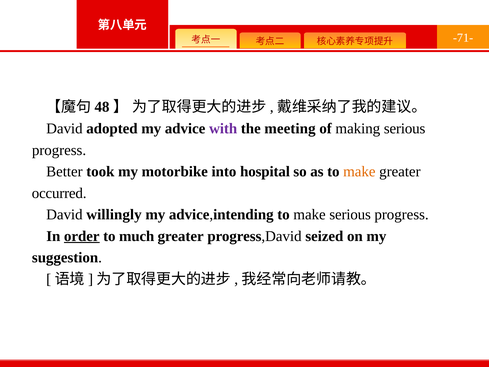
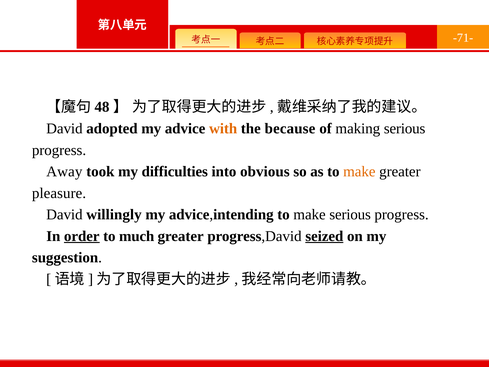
with colour: purple -> orange (223, 128)
meeting: meeting -> because (290, 128)
Better: Better -> Away (64, 171)
motorbike: motorbike -> difficulties (175, 171)
hospital: hospital -> obvious (265, 171)
occurred: occurred -> pleasure (59, 193)
seized underline: none -> present (324, 236)
